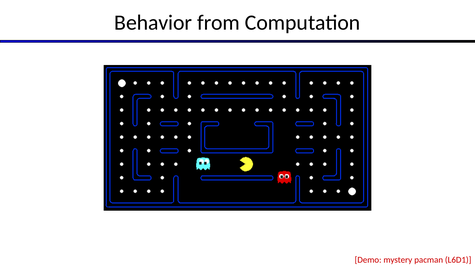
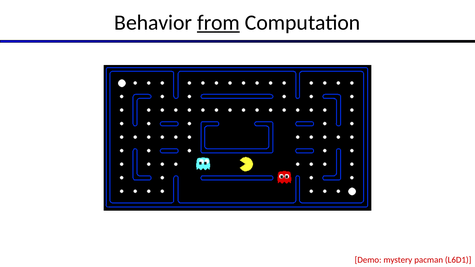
from underline: none -> present (219, 23)
